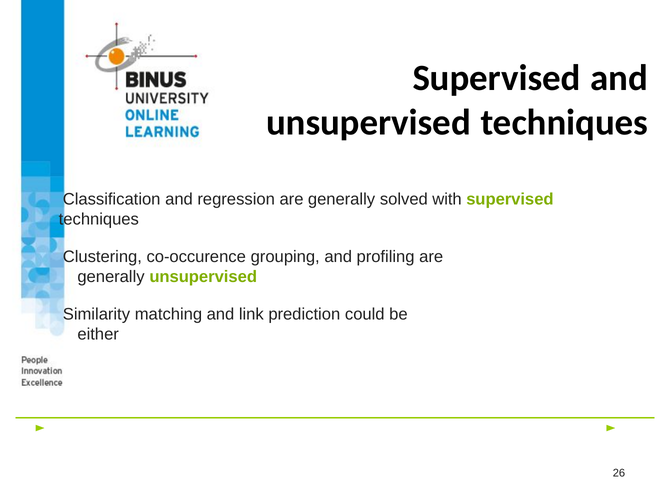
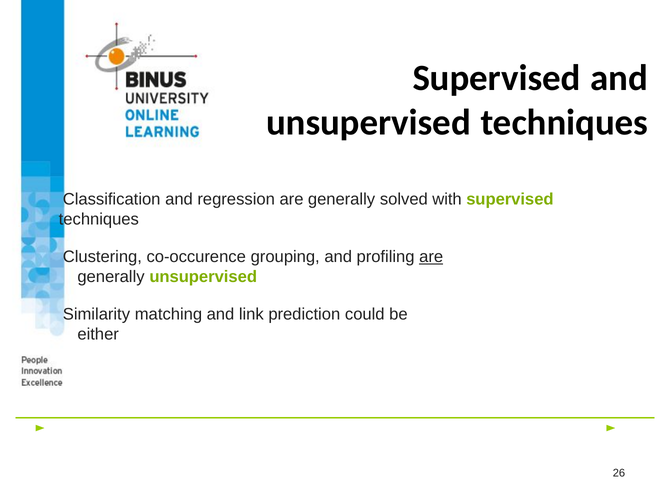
are underline: none -> present (431, 257)
